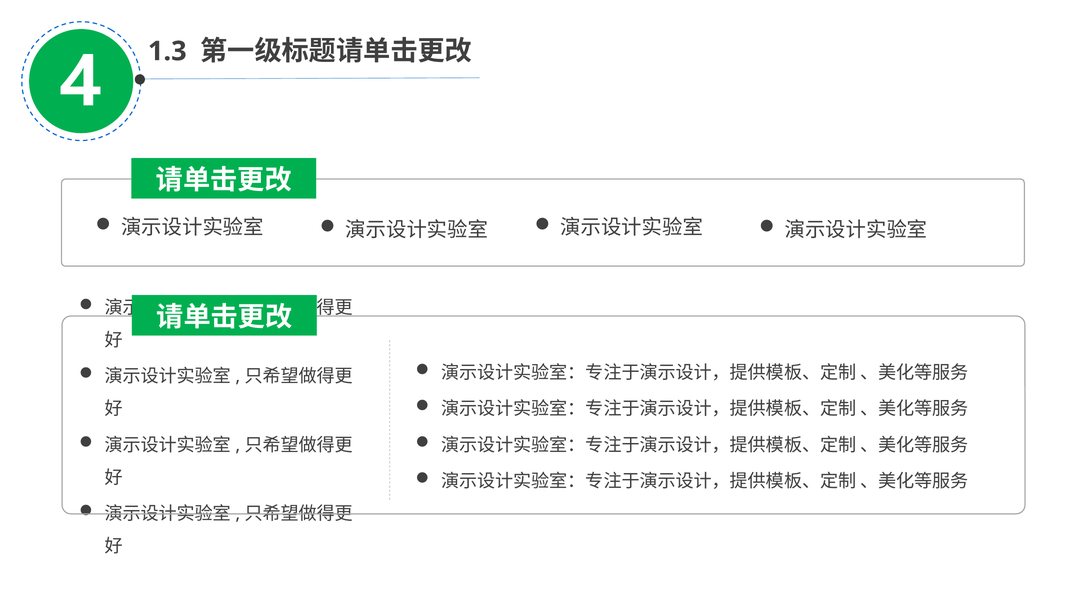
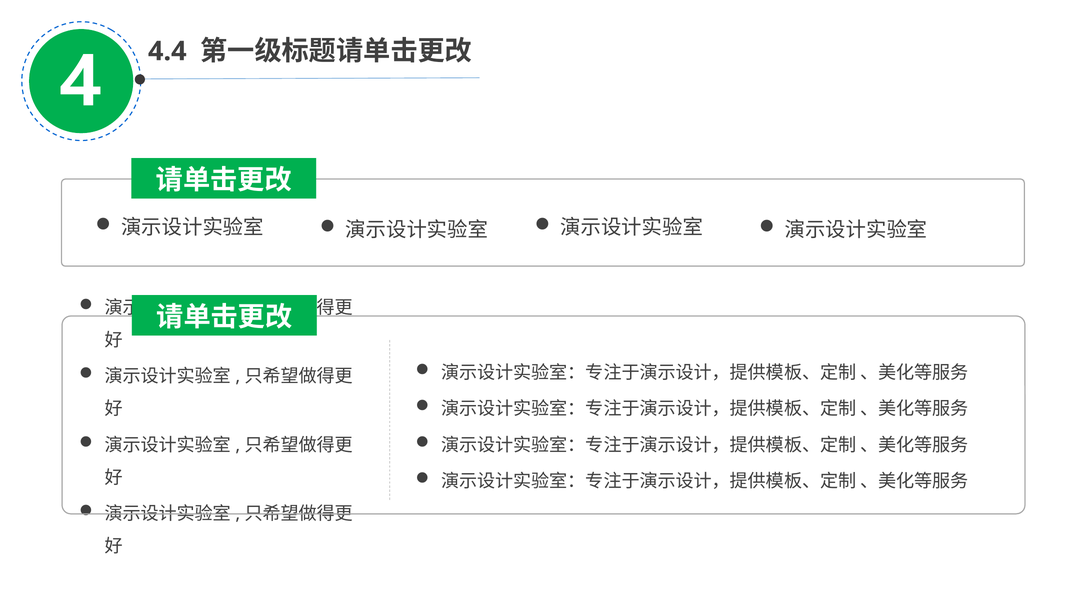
1.3: 1.3 -> 4.4 (167, 51)
